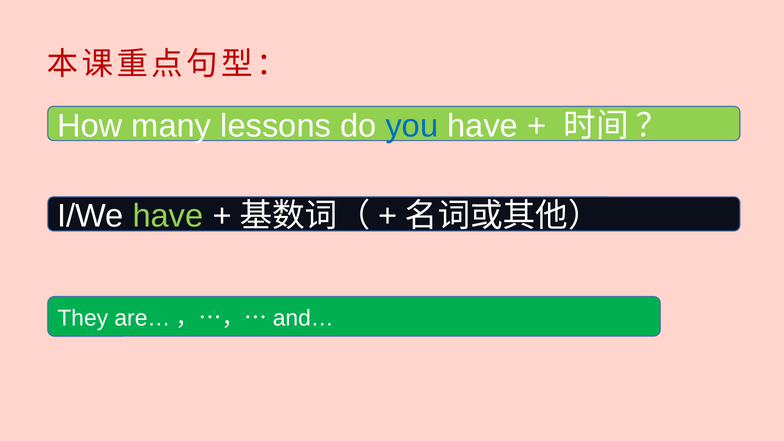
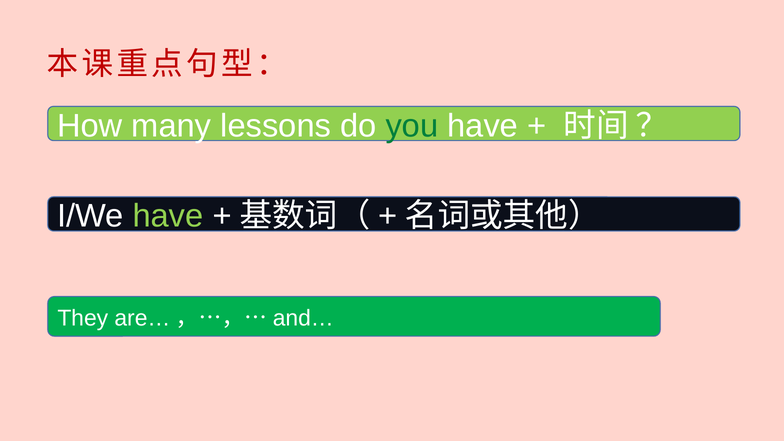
you colour: blue -> green (412, 126)
